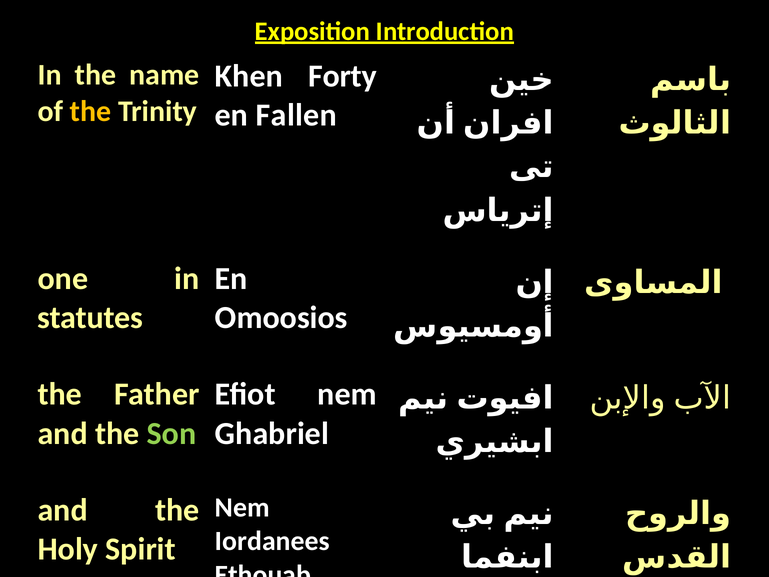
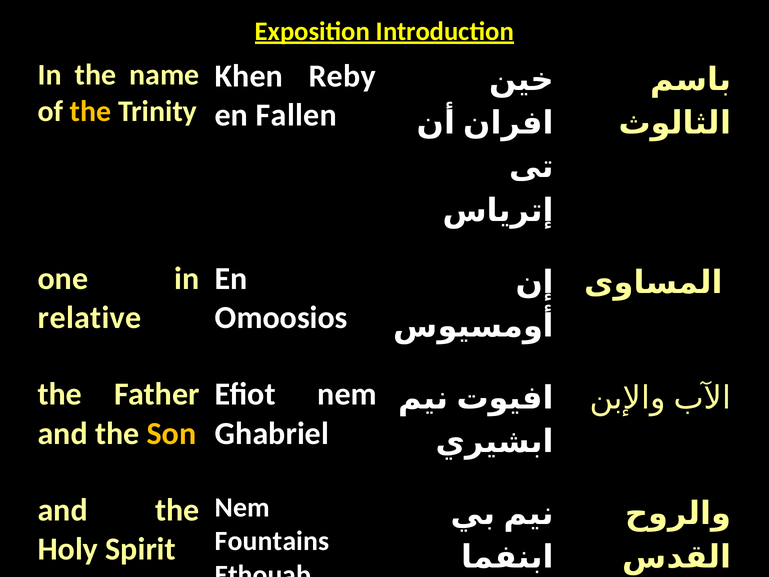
Forty: Forty -> Reby (342, 76)
statutes: statutes -> relative (90, 318)
Son colour: light green -> yellow (171, 433)
Iordanees: Iordanees -> Fountains (272, 541)
